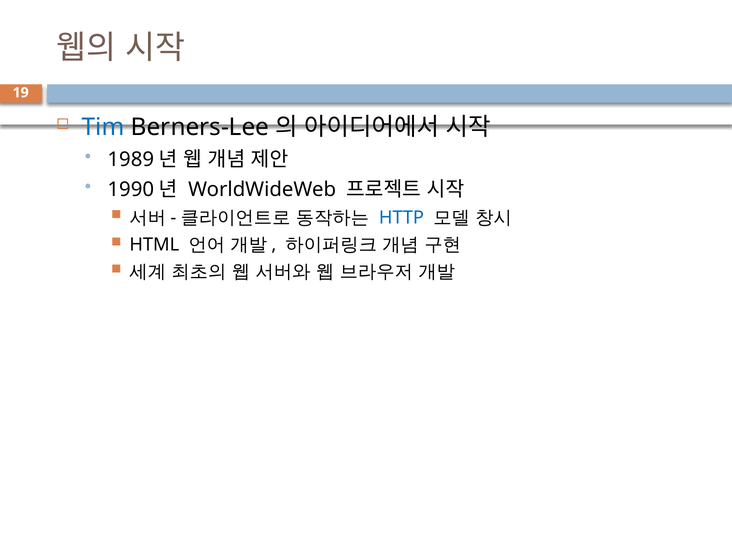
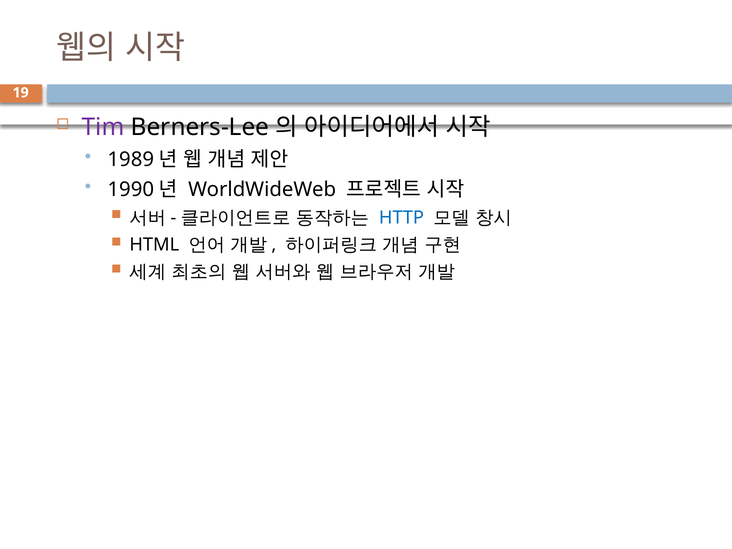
Tim colour: blue -> purple (103, 127)
